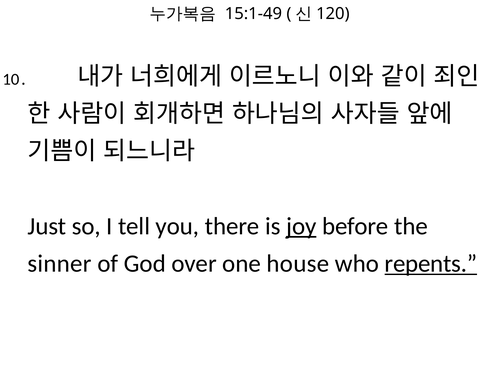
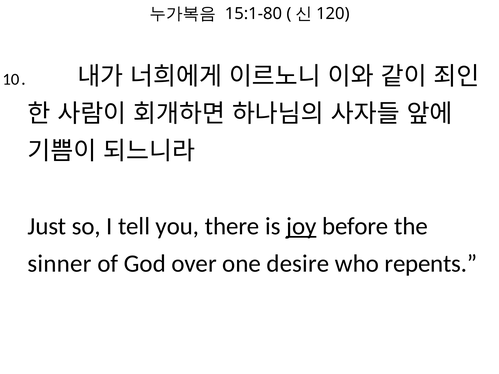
15:1-49: 15:1-49 -> 15:1-80 (253, 14)
house: house -> desire (298, 264)
repents underline: present -> none (431, 264)
